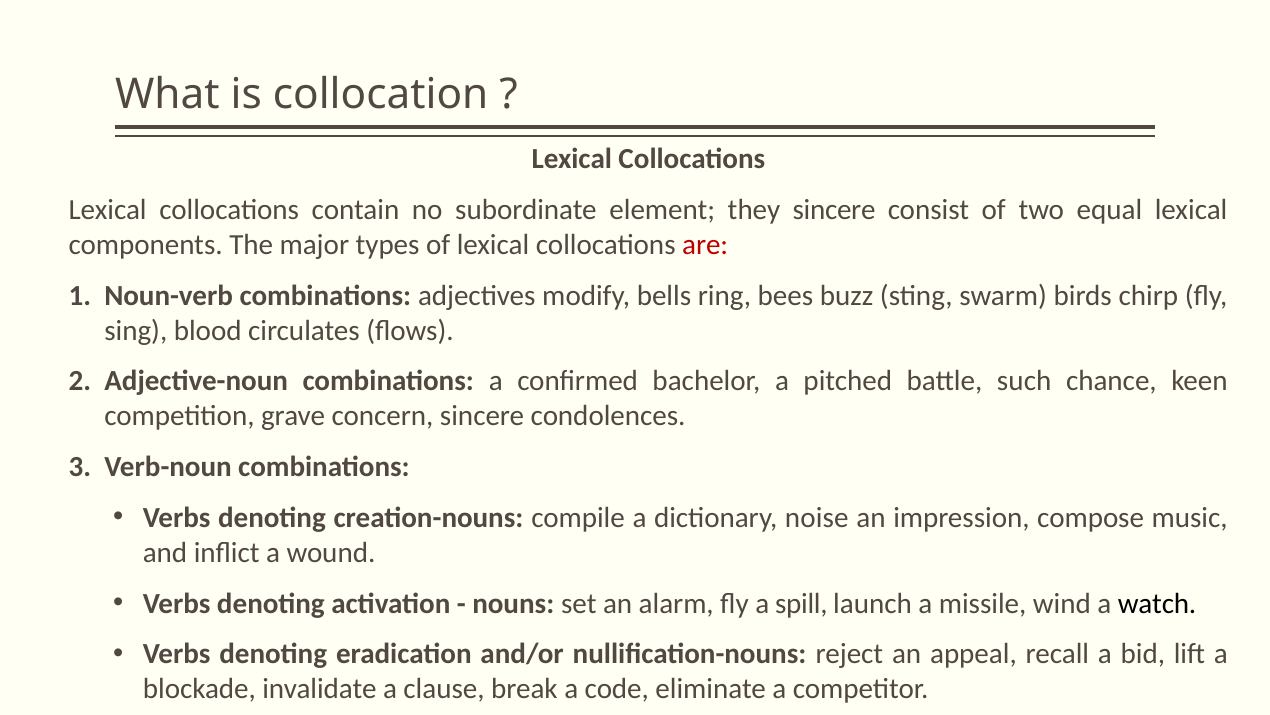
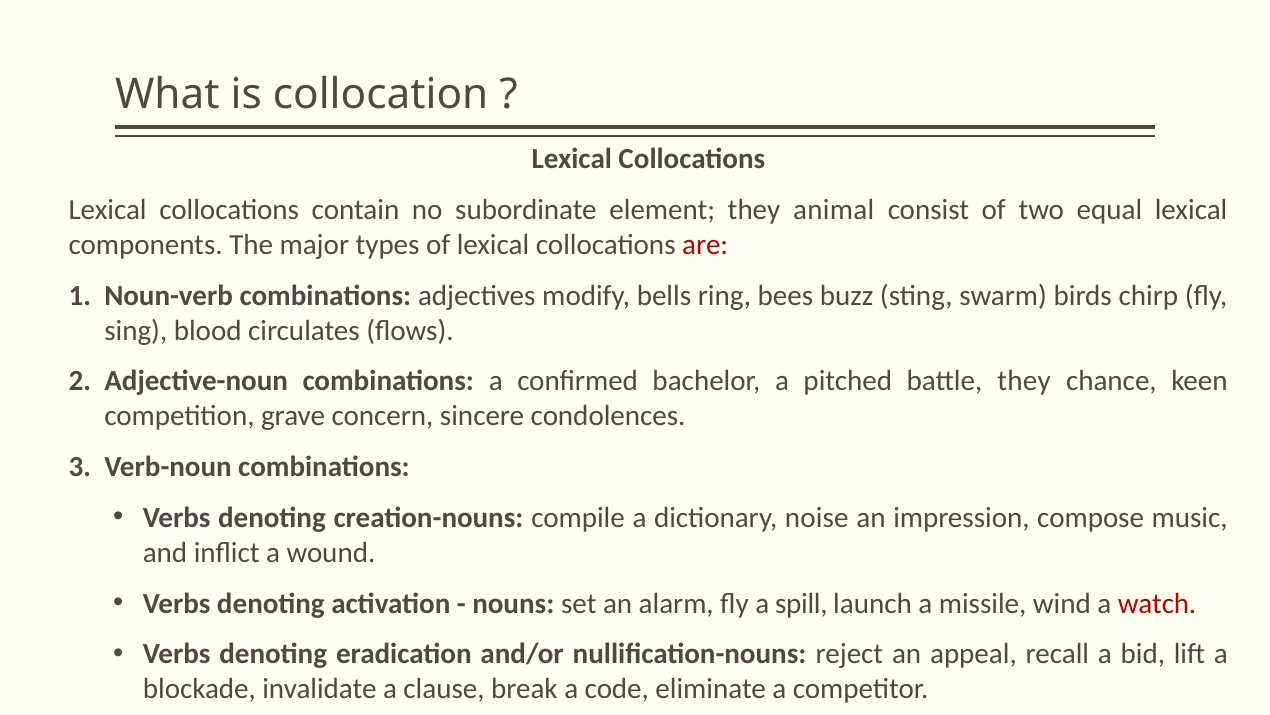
they sincere: sincere -> animal (834, 210)
battle such: such -> they (1024, 381)
watch colour: black -> red (1157, 603)
